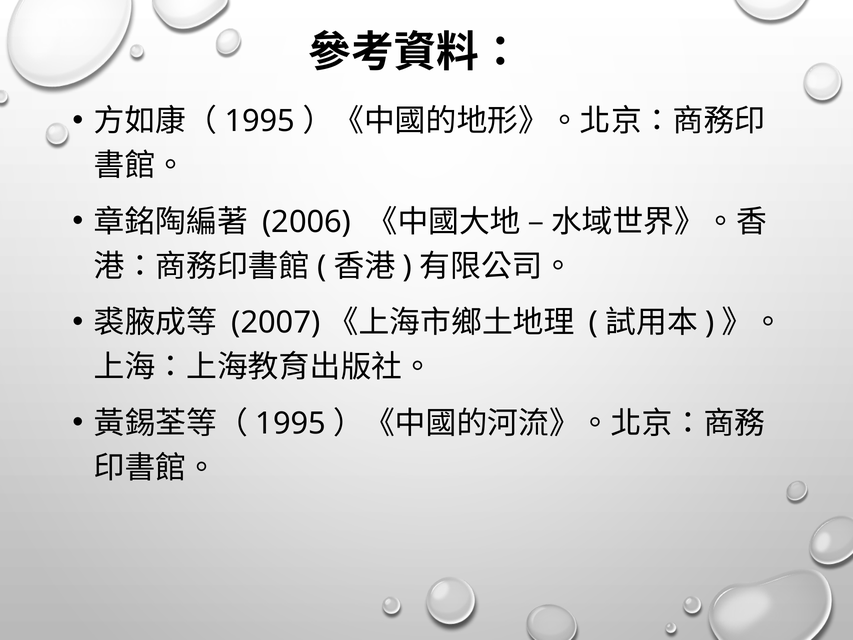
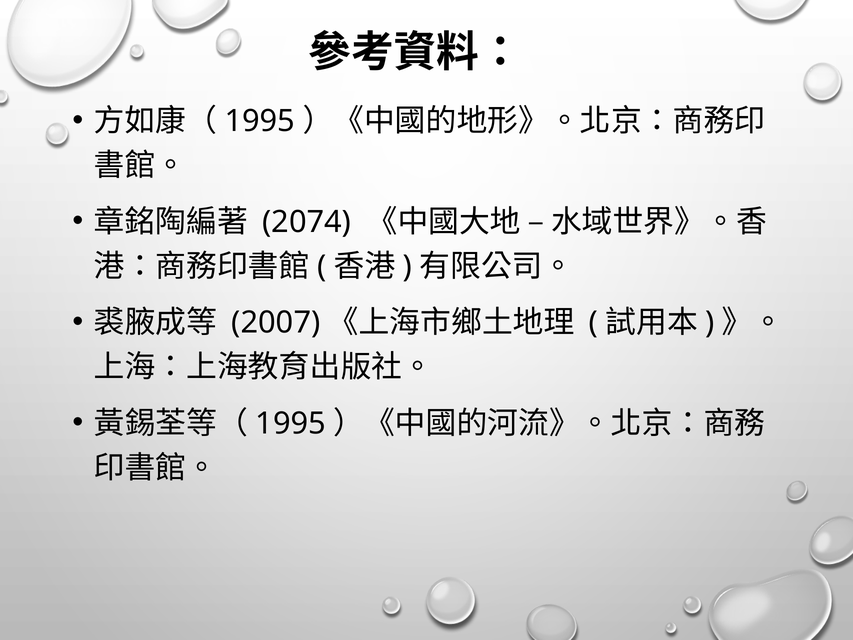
2006: 2006 -> 2074 (307, 222)
